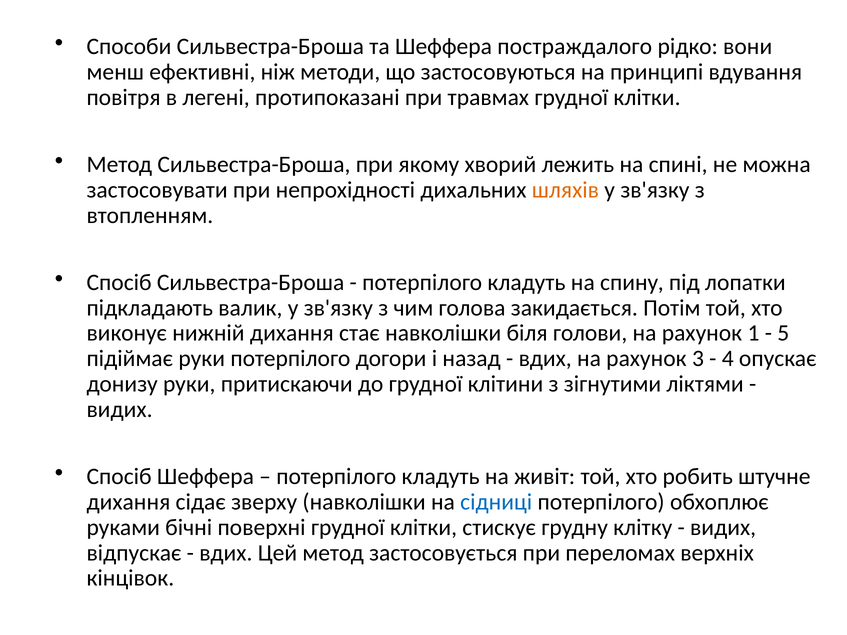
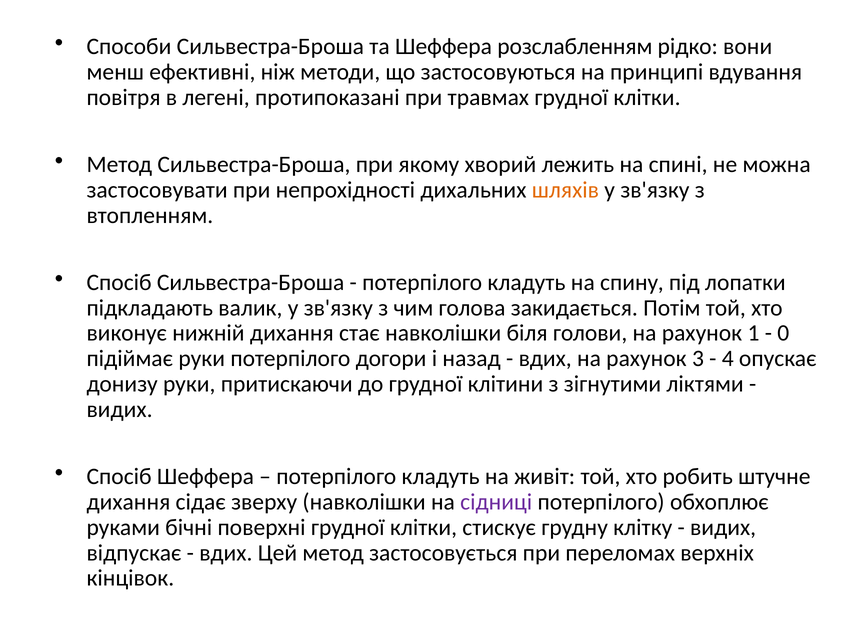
постраждалого: постраждалого -> розслабленням (575, 46)
5: 5 -> 0 (783, 333)
сідниці colour: blue -> purple (496, 502)
